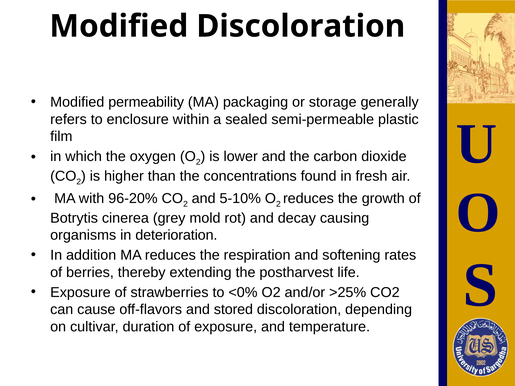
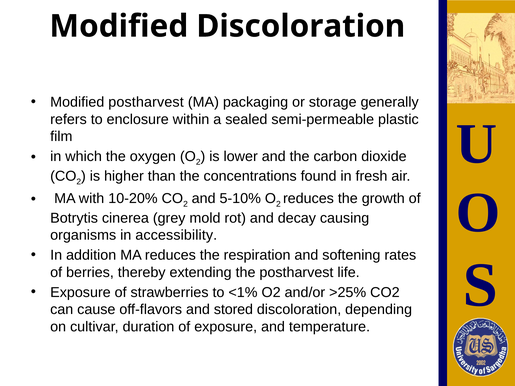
Modified permeability: permeability -> postharvest (146, 102)
96-20%: 96-20% -> 10-20% (133, 199)
deterioration: deterioration -> accessibility (176, 235)
<0%: <0% -> <1% (243, 293)
